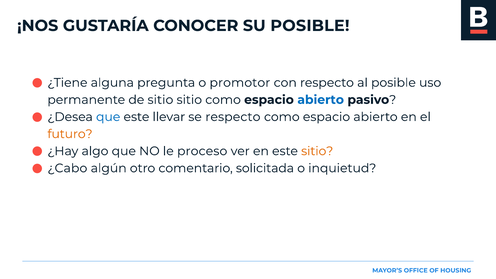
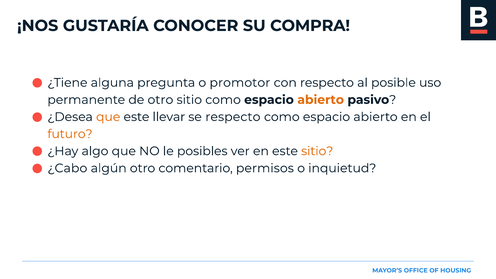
SU POSIBLE: POSIBLE -> COMPRA (310, 26)
de sitio: sitio -> otro (160, 100)
abierto colour: blue -> orange (321, 100)
que colour: blue -> orange (108, 117)
proceso: proceso -> posibles (202, 151)
solicitada: solicitada -> permisos (265, 168)
